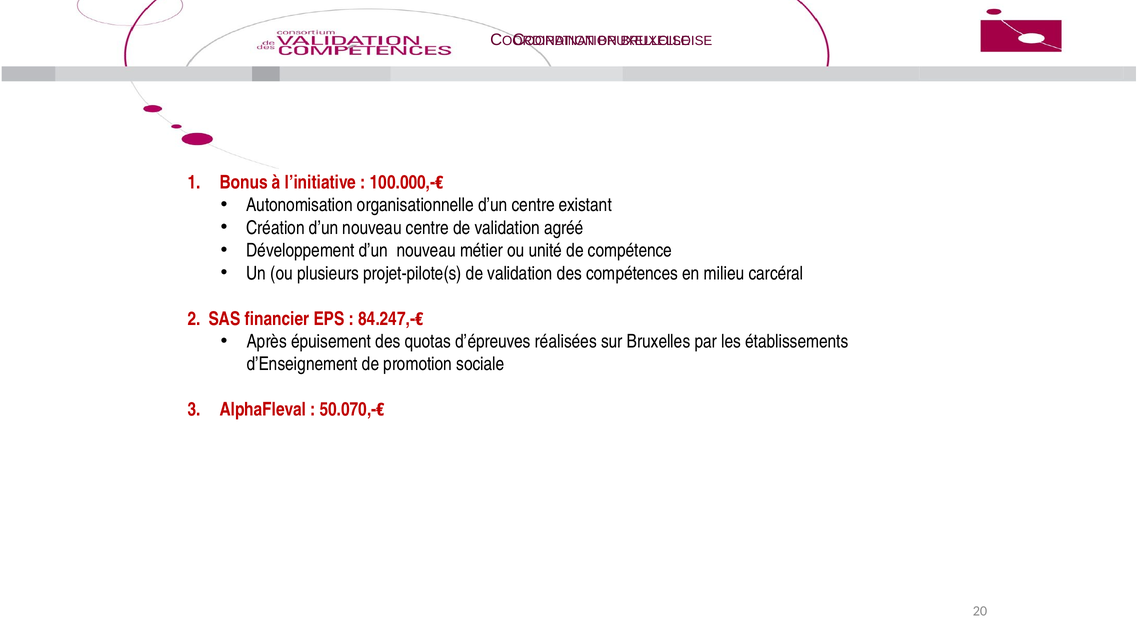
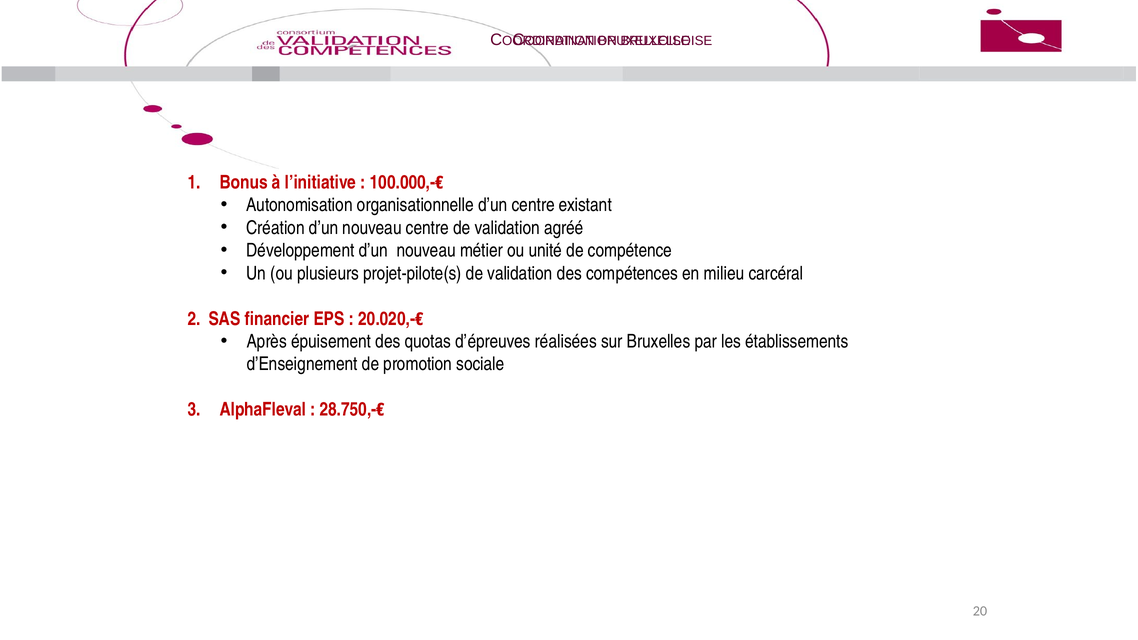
84.247,-€: 84.247,-€ -> 20.020,-€ (391, 319)
50.070,-€: 50.070,-€ -> 28.750,-€ (352, 410)
